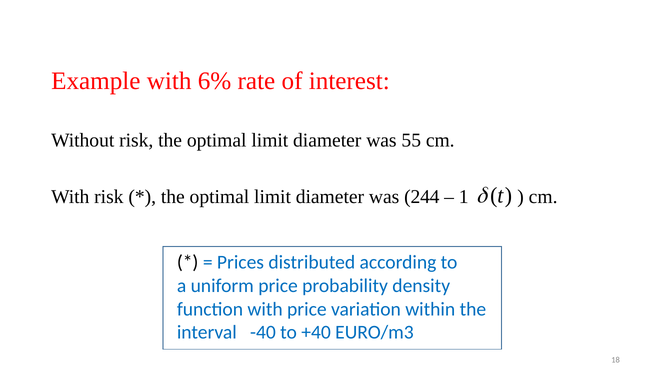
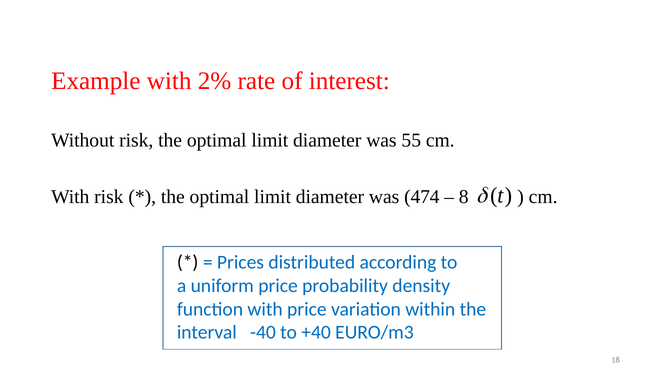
6%: 6% -> 2% (215, 81)
244: 244 -> 474 (422, 197)
1: 1 -> 8 (464, 197)
